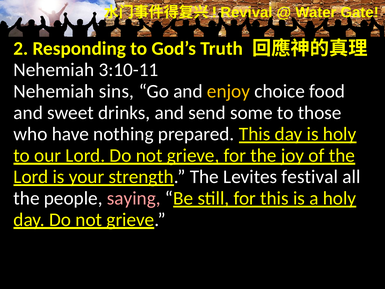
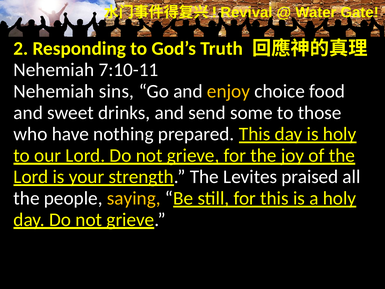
3:10-11: 3:10-11 -> 7:10-11 (128, 70)
festival: festival -> praised (310, 177)
saying colour: pink -> yellow (134, 198)
